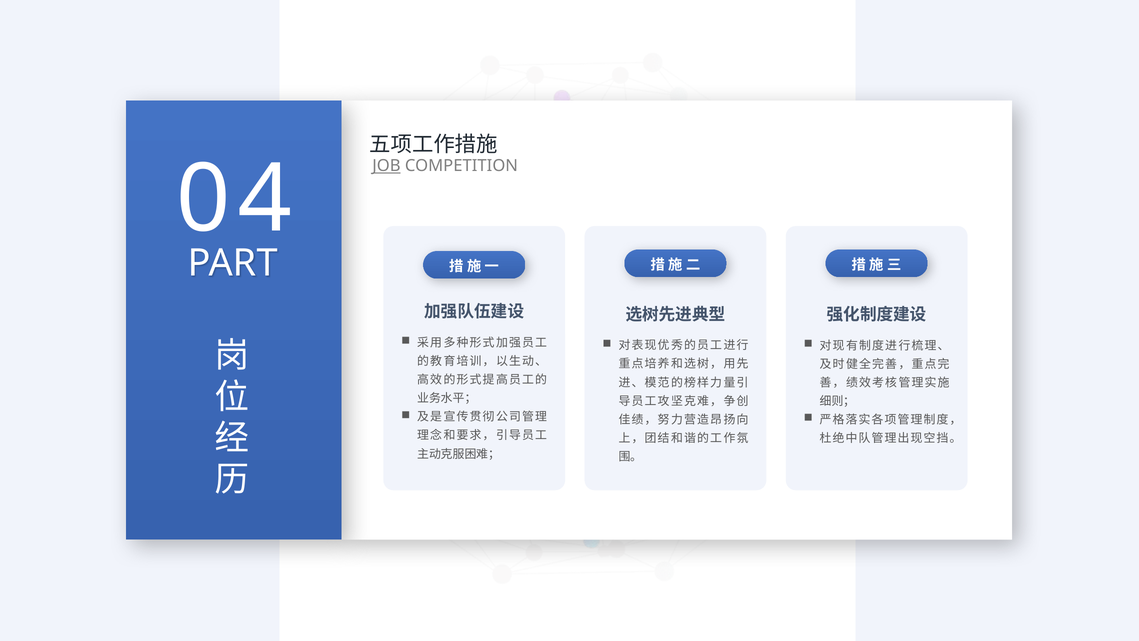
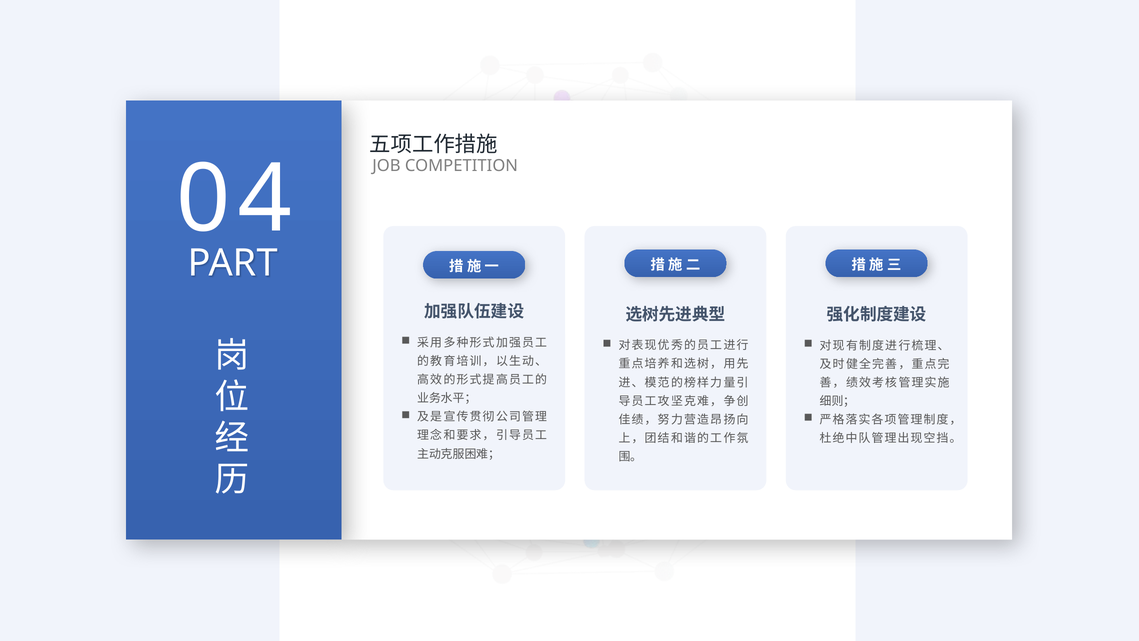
JOB underline: present -> none (386, 166)
